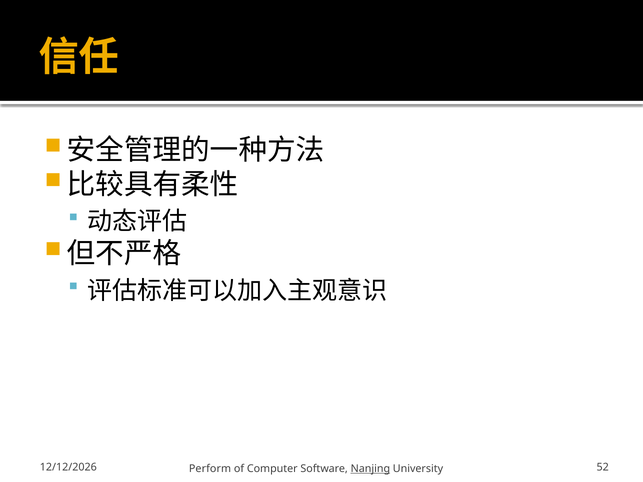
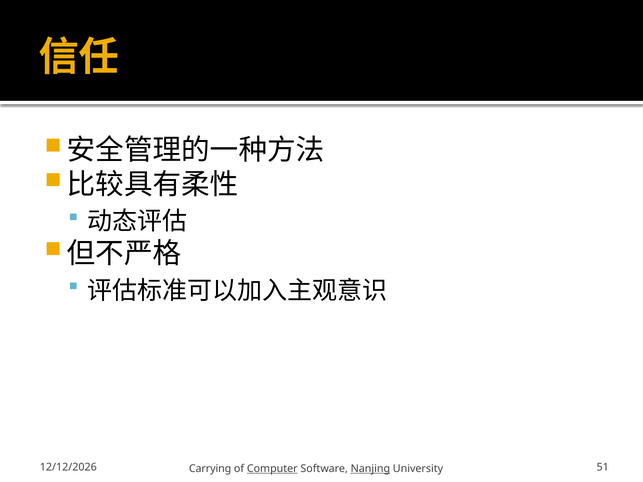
Perform: Perform -> Carrying (210, 469)
Computer underline: none -> present (272, 469)
52: 52 -> 51 (603, 467)
